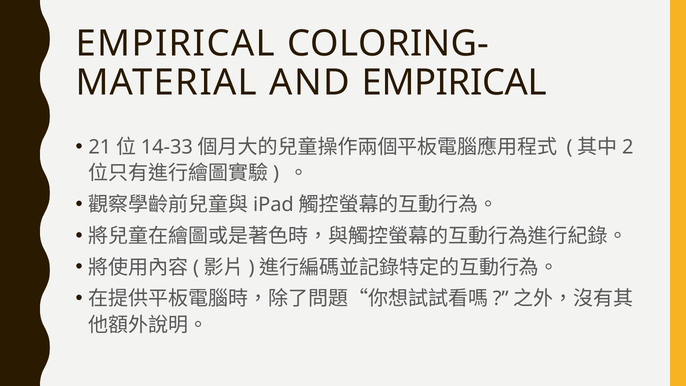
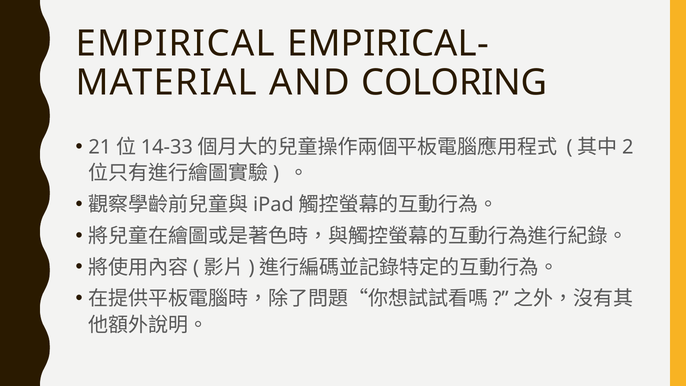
COLORING-: COLORING- -> EMPIRICAL- (388, 44)
AND EMPIRICAL: EMPIRICAL -> COLORING (454, 83)
